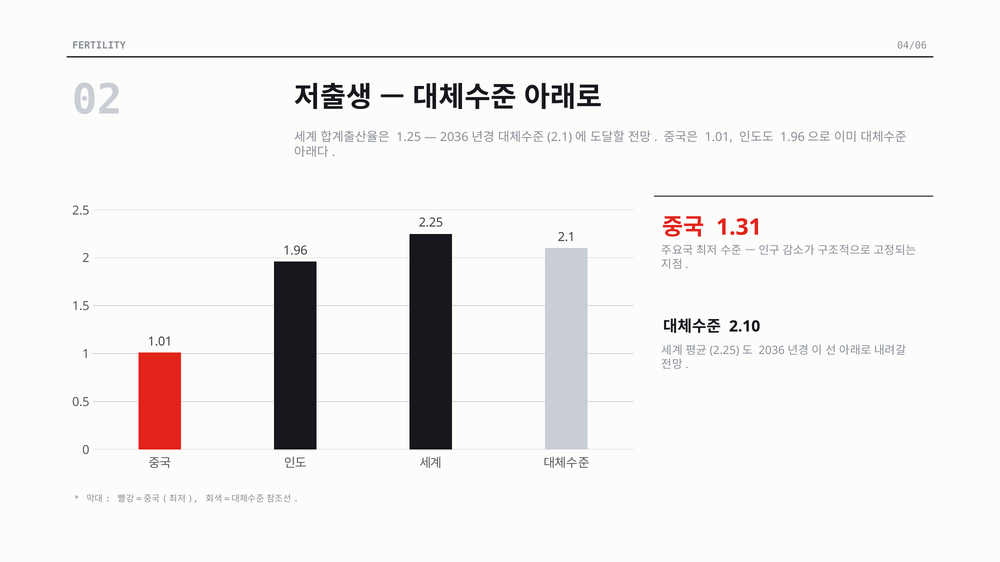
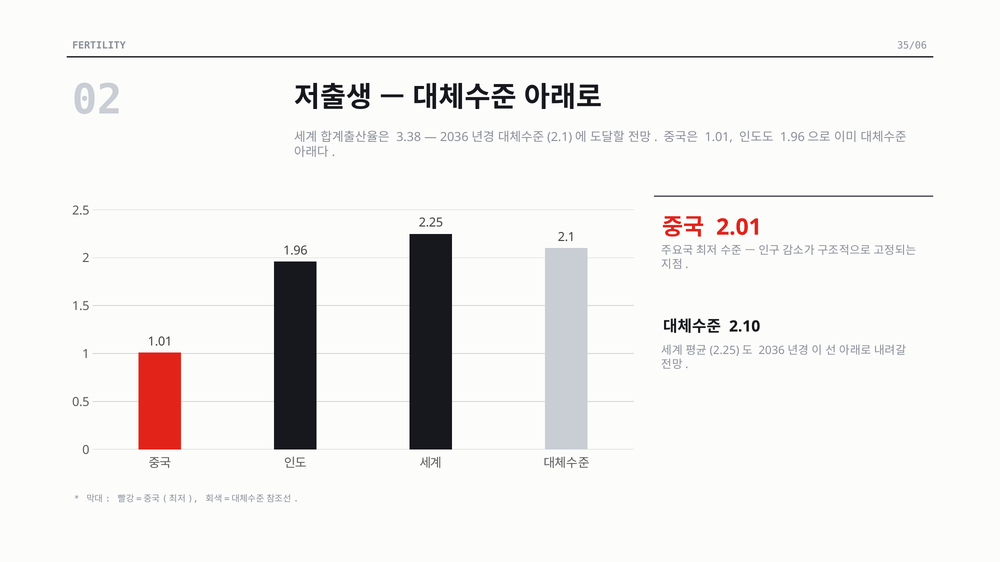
04/06: 04/06 -> 35/06 (912, 46)
1.25: 1.25 -> 3.38 (409, 137)
1.31: 1.31 -> 2.01 (739, 227)
